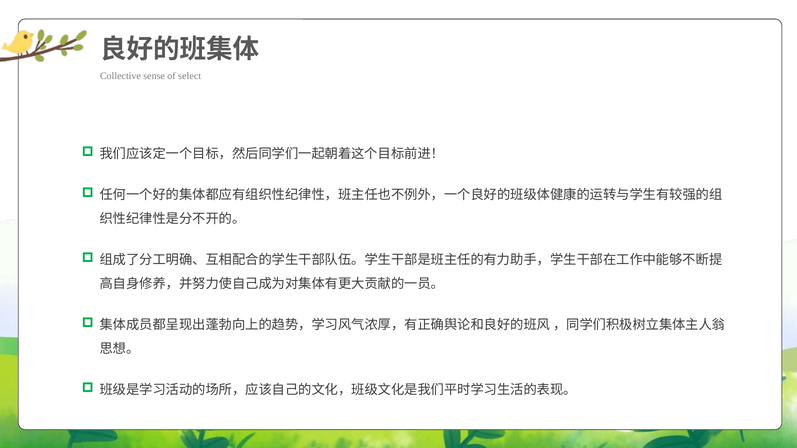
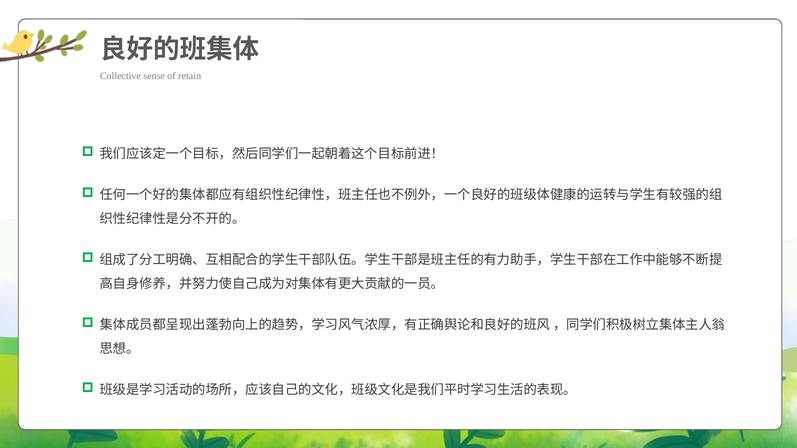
select: select -> retain (190, 76)
